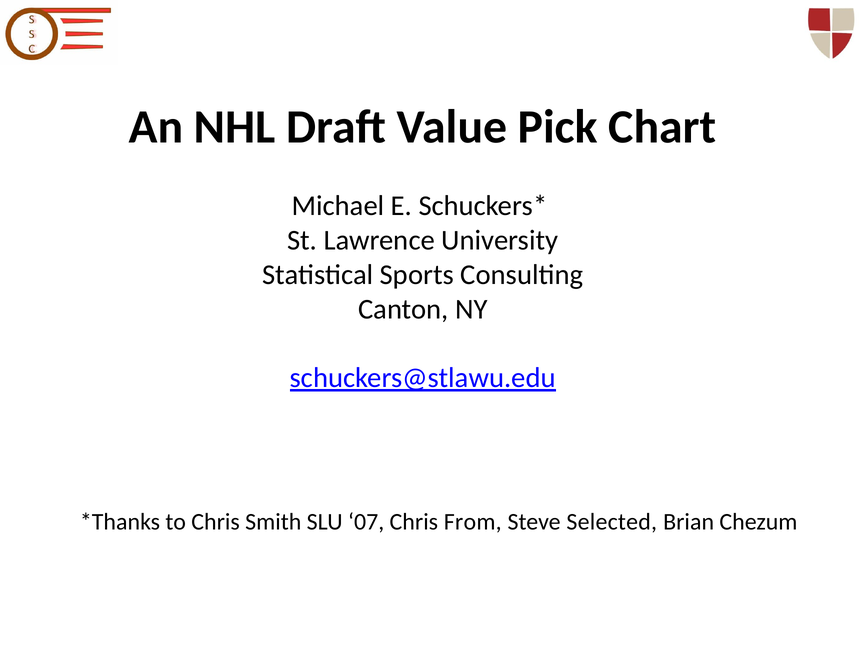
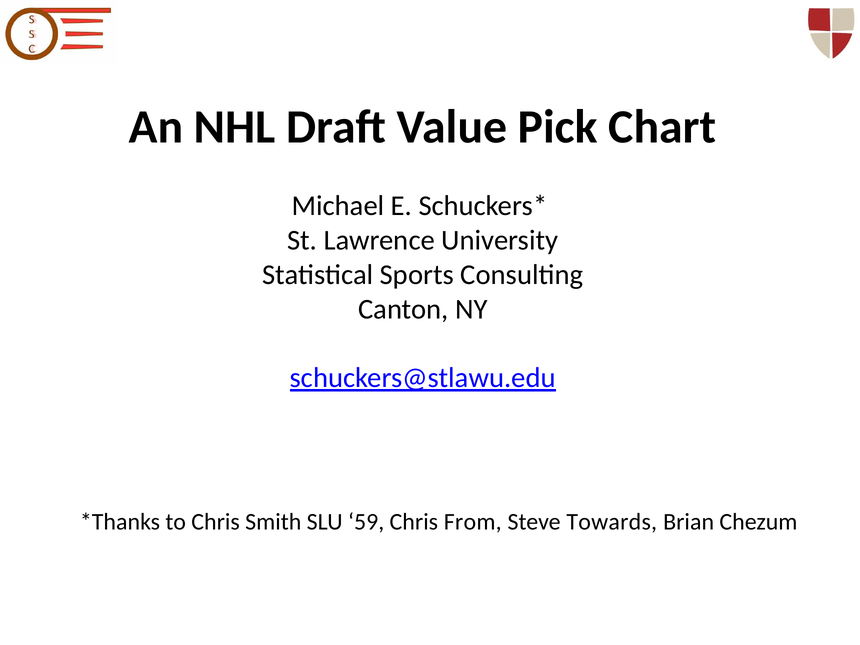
07: 07 -> 59 (366, 522)
Selected: Selected -> Towards (612, 522)
